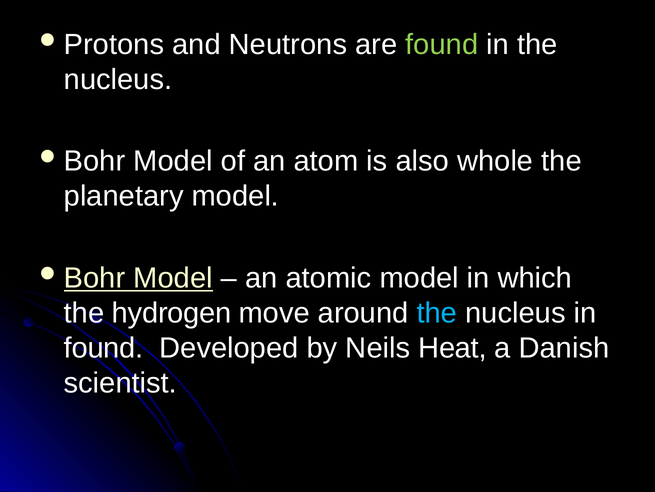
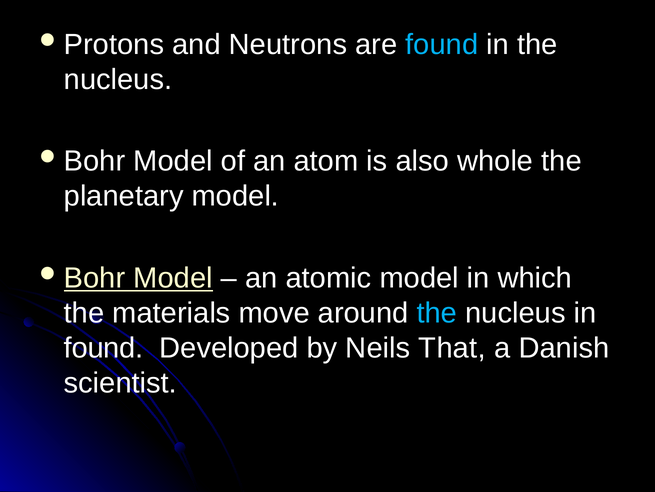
found colour: light green -> light blue (442, 45)
hydrogen: hydrogen -> materials (171, 313)
Heat: Heat -> That (452, 347)
